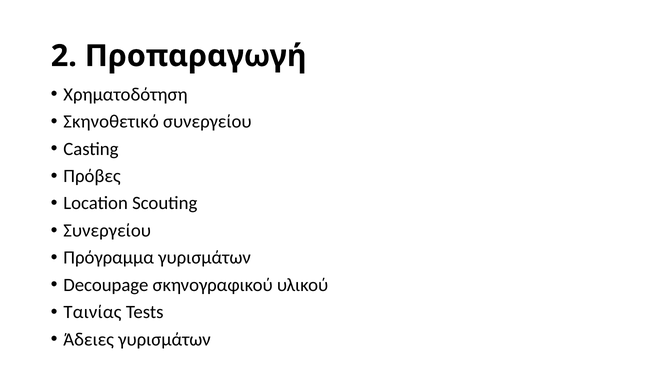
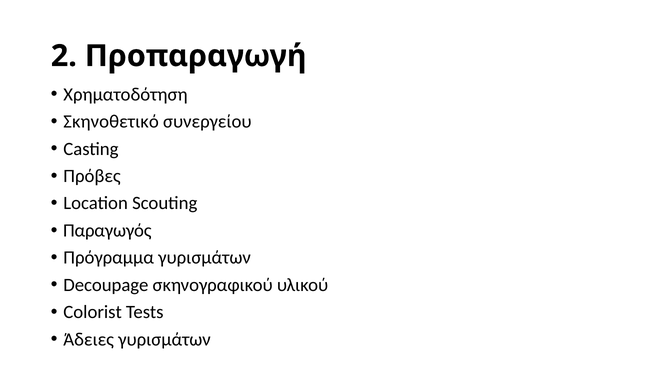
Συνεργείου: Συνεργείου -> Παραγωγός (107, 231)
Ταινίας: Ταινίας -> Colorist (93, 312)
